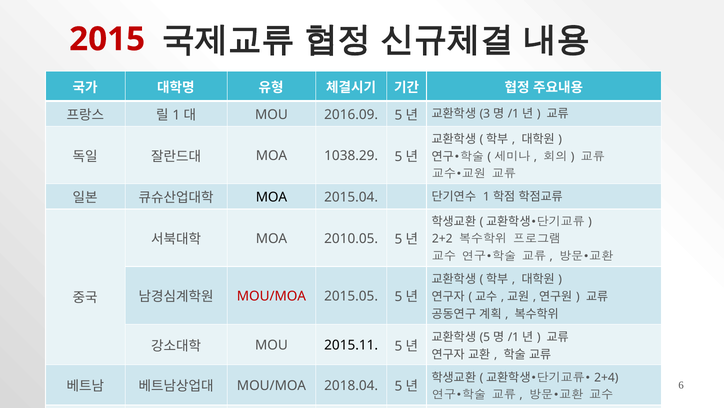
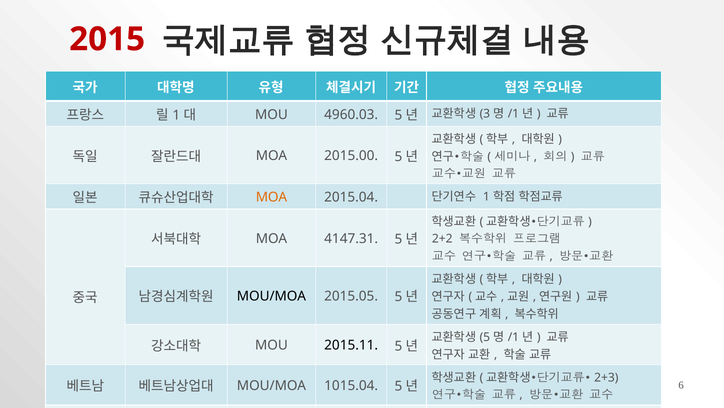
2016.09: 2016.09 -> 4960.03 (351, 114)
1038.29: 1038.29 -> 2015.00 (351, 156)
MOA colour: black -> orange (271, 197)
2010.05: 2010.05 -> 4147.31 (351, 238)
MOU/MOA colour: red -> black (271, 296)
2+4: 2+4 -> 2+3 (606, 377)
2018.04: 2018.04 -> 1015.04 (351, 385)
